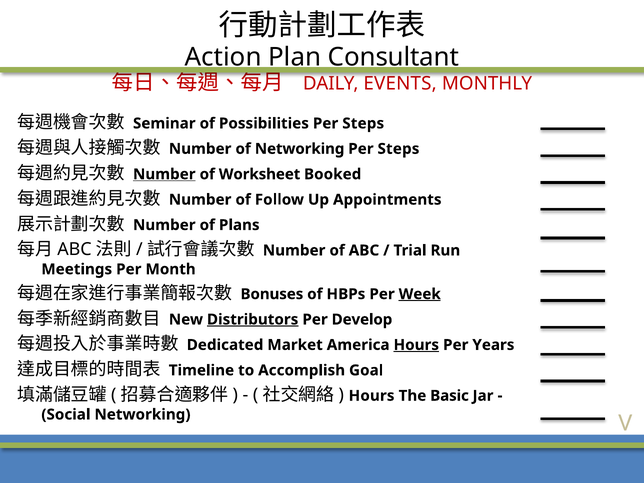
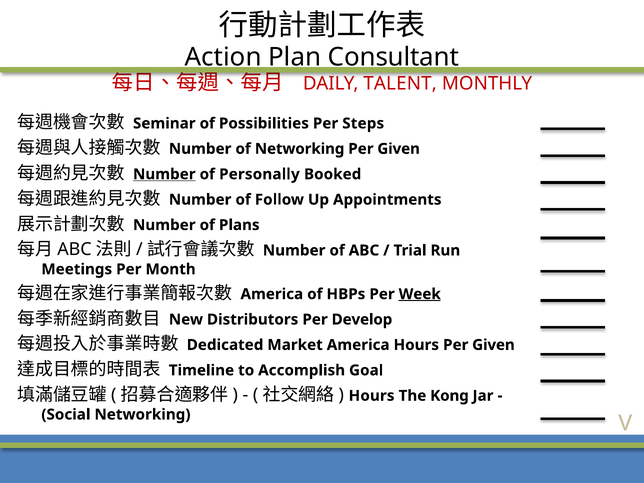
EVENTS: EVENTS -> TALENT (400, 84)
Steps: Steps -> Given (399, 149)
Worksheet: Worksheet -> Personally (259, 174)
Bonuses: Bonuses -> America (272, 294)
Distributors underline: present -> none (253, 320)
Hours underline: present -> none (416, 345)
Years: Years -> Given (493, 345)
Basic: Basic -> Kong (450, 396)
